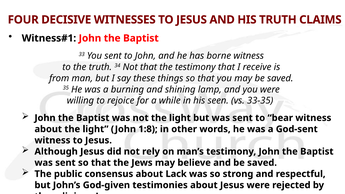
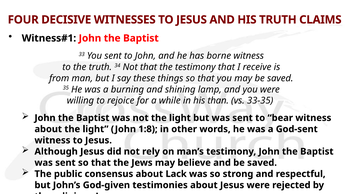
seen: seen -> than (218, 101)
